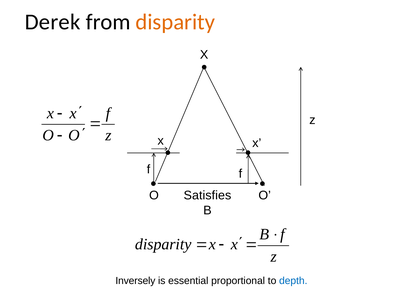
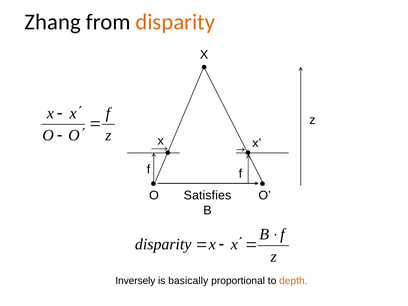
Derek: Derek -> Zhang (53, 22)
essential: essential -> basically (188, 281)
depth colour: blue -> orange (293, 281)
